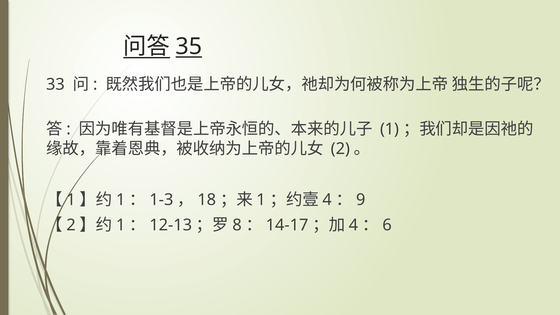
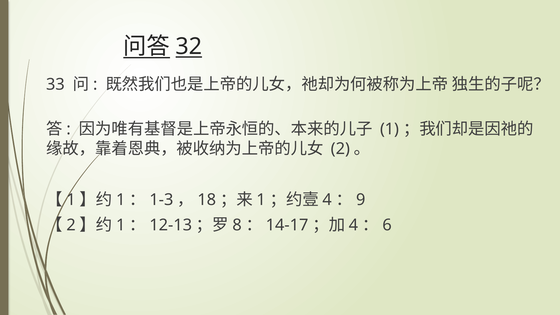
35: 35 -> 32 (189, 46)
